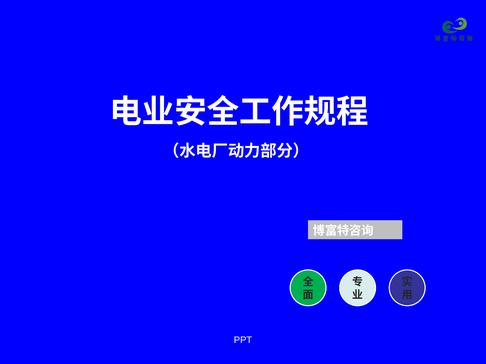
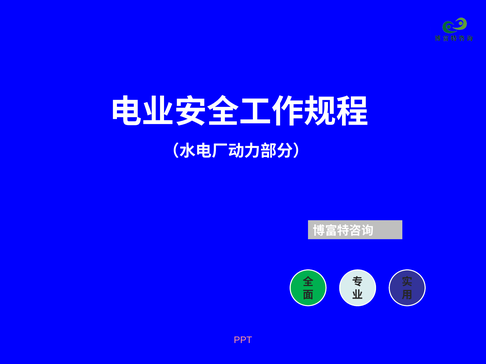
PPT colour: white -> pink (243, 341)
